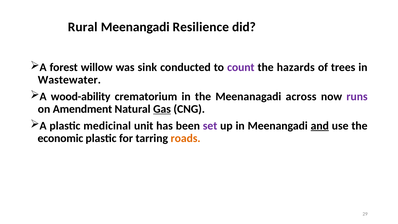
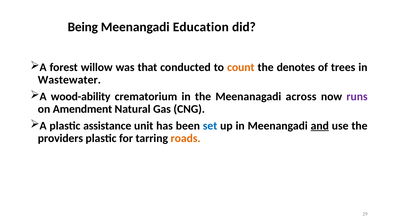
Rural: Rural -> Being (83, 27)
Resilience: Resilience -> Education (201, 27)
sink: sink -> that (147, 67)
count colour: purple -> orange (241, 67)
hazards: hazards -> denotes (296, 67)
Gas underline: present -> none (162, 109)
medicinal: medicinal -> assistance (107, 126)
set colour: purple -> blue (210, 126)
economic: economic -> providers (60, 138)
